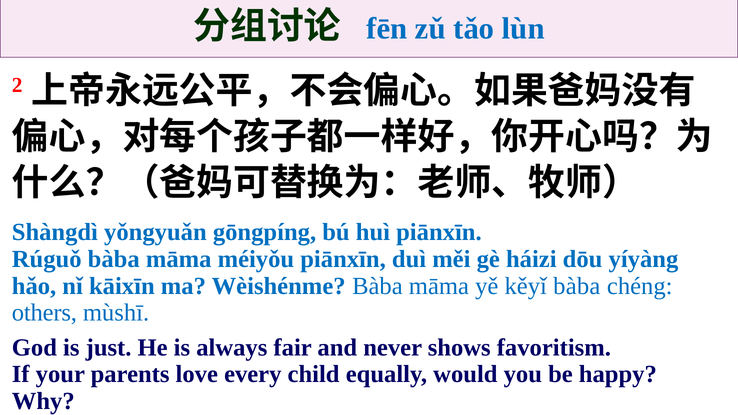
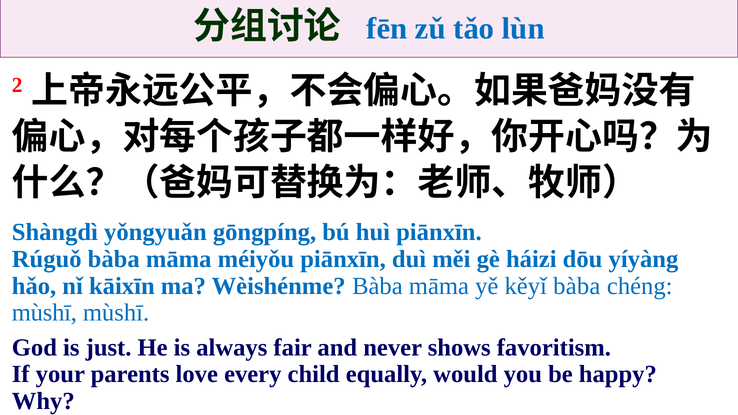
others: others -> mùshī (44, 313)
